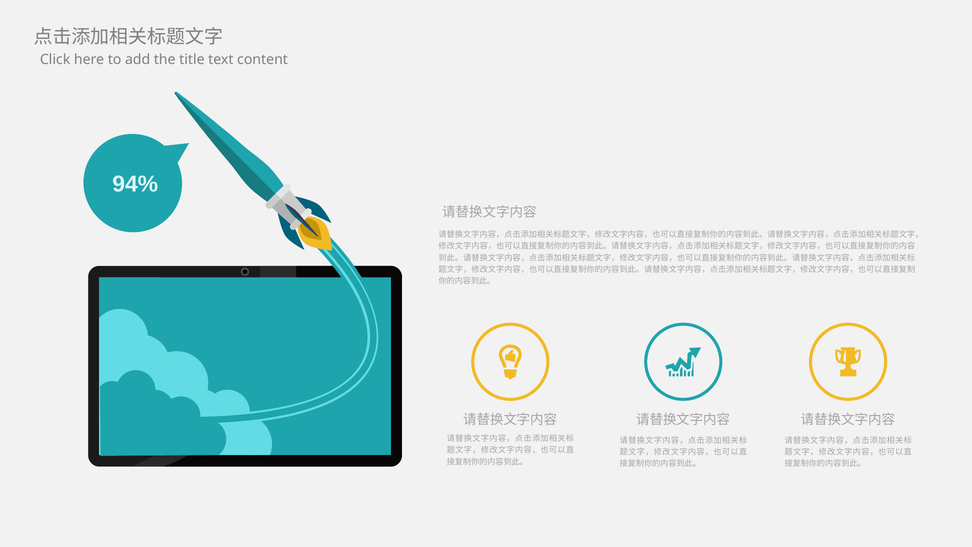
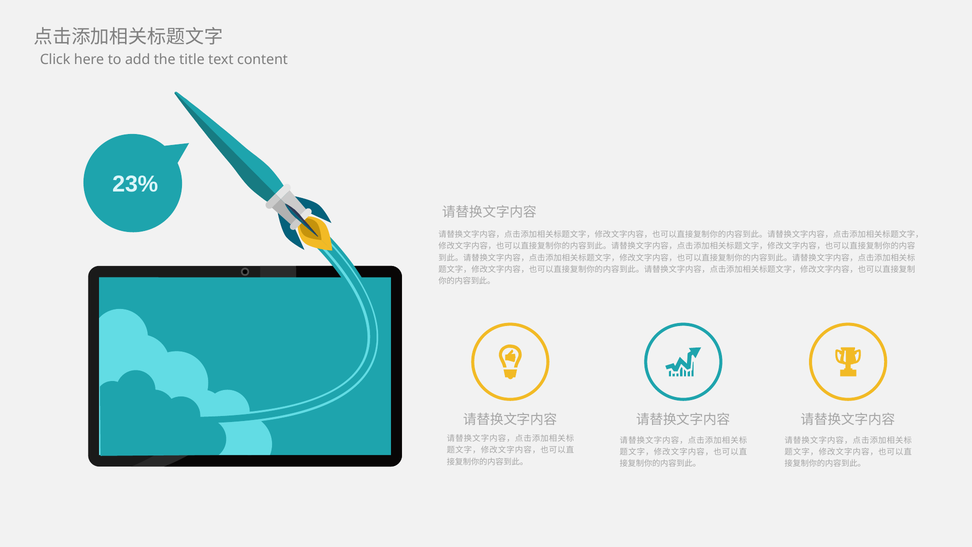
94%: 94% -> 23% (135, 184)
